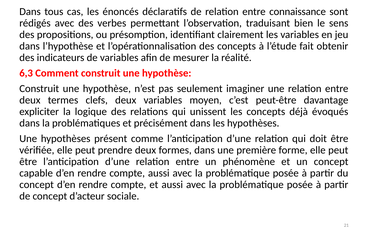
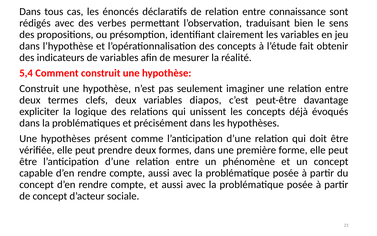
6,3: 6,3 -> 5,4 (26, 73)
moyen: moyen -> diapos (206, 100)
